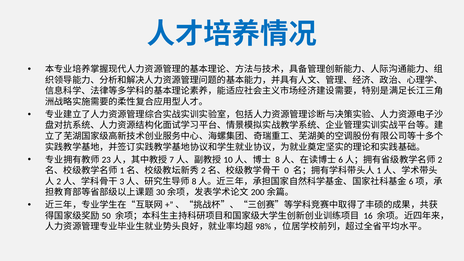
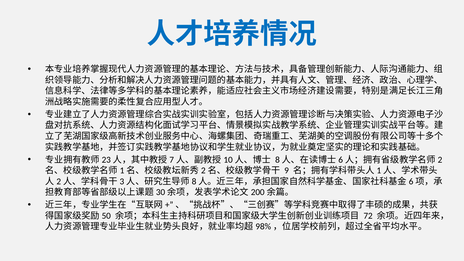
0: 0 -> 9 (287, 171)
16: 16 -> 72 (368, 216)
